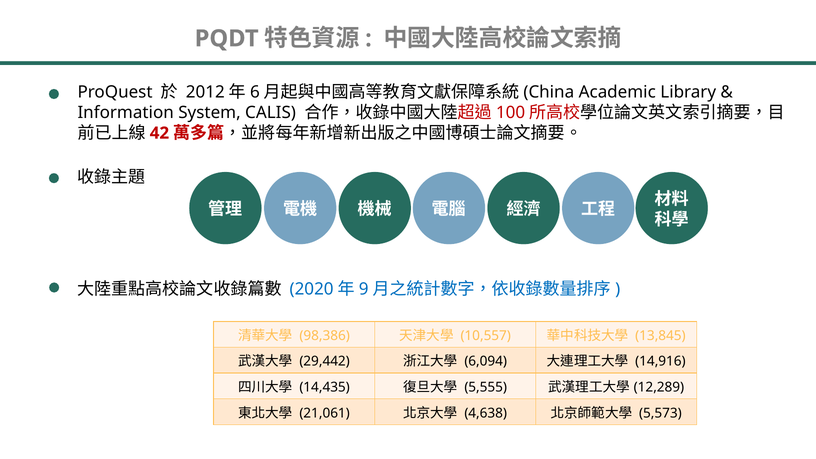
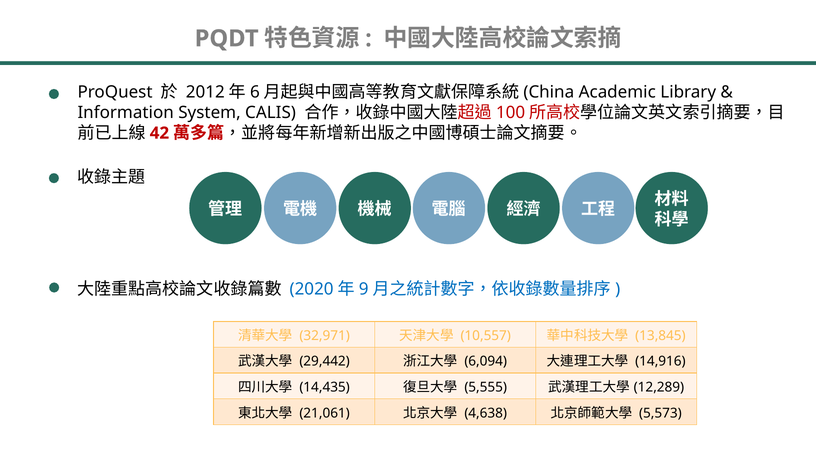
98,386: 98,386 -> 32,971 (325, 336)
